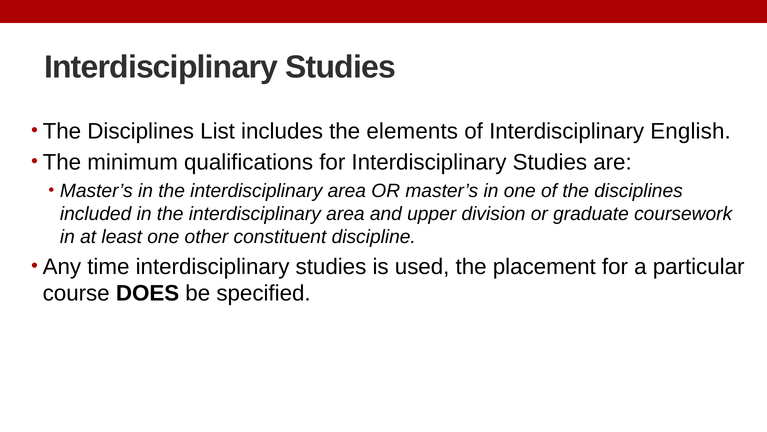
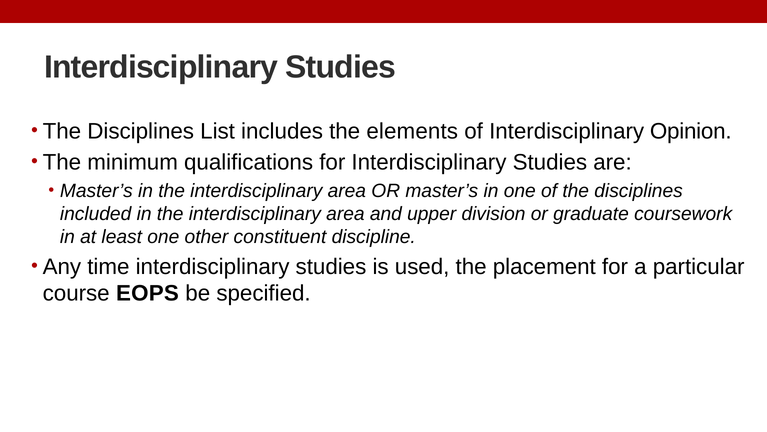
English: English -> Opinion (691, 131)
DOES: DOES -> EOPS (147, 293)
